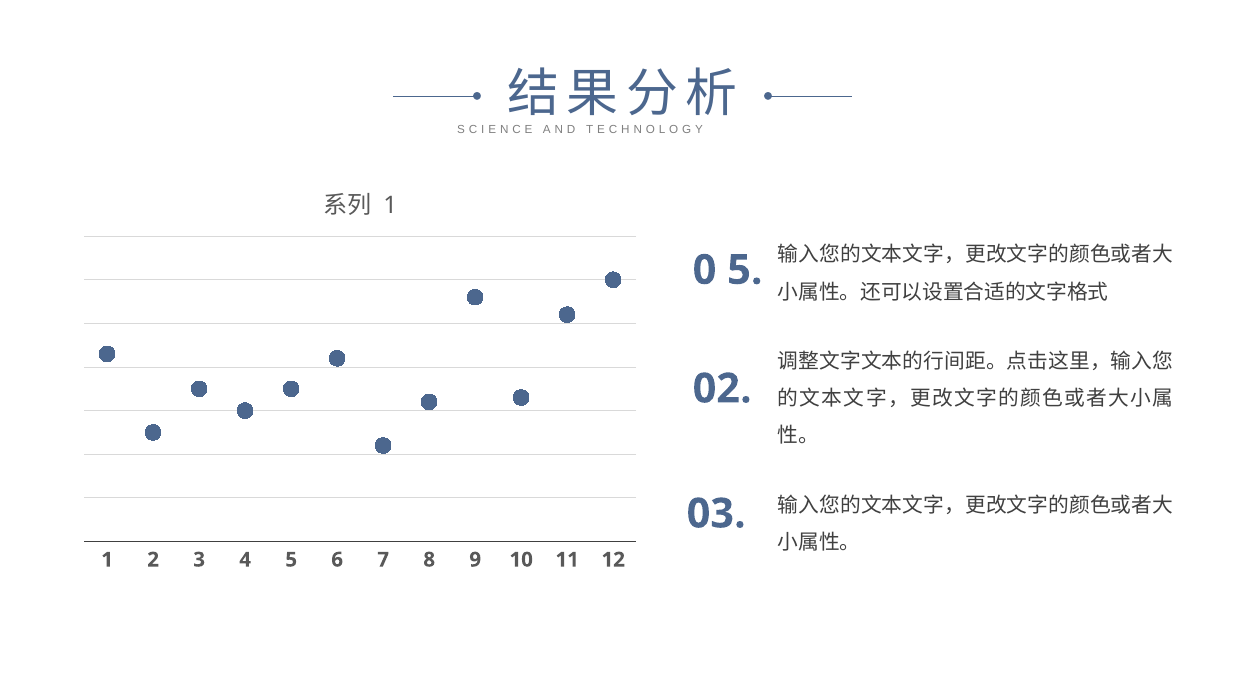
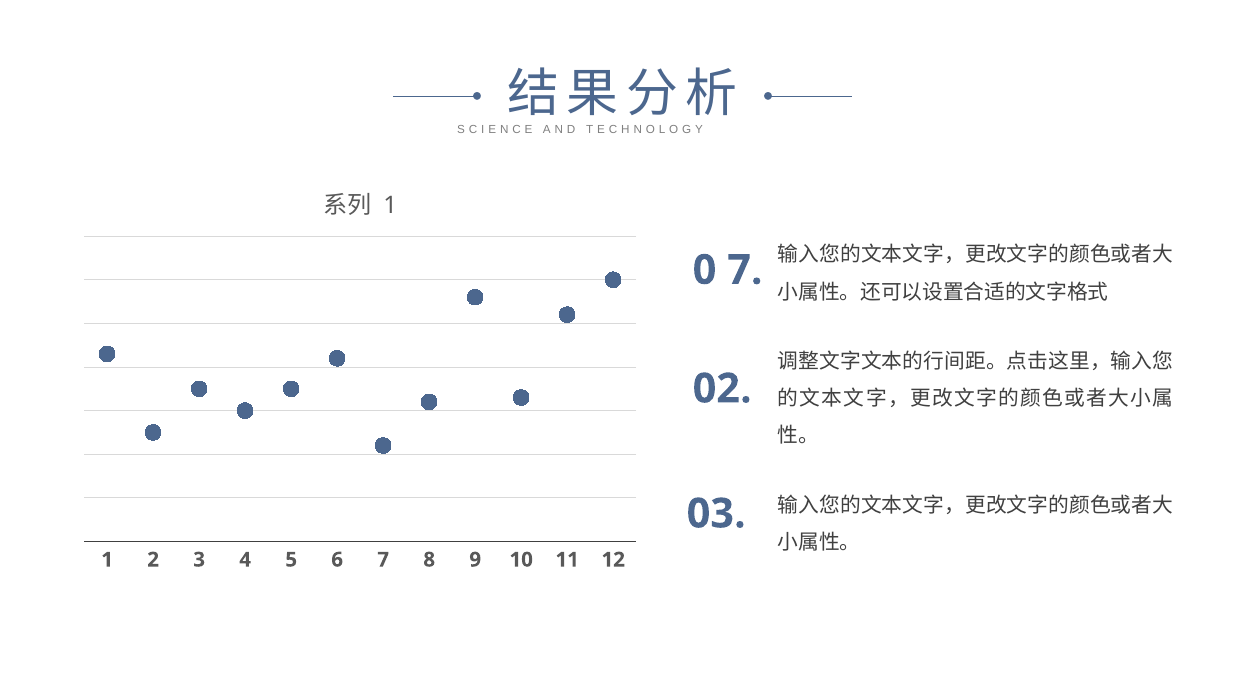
0 5: 5 -> 7 (745, 270)
